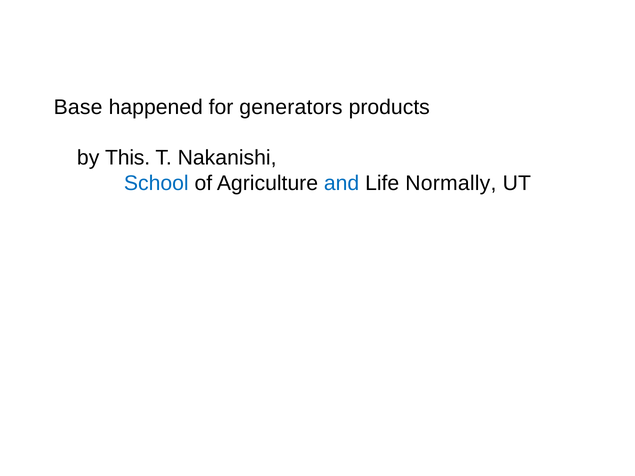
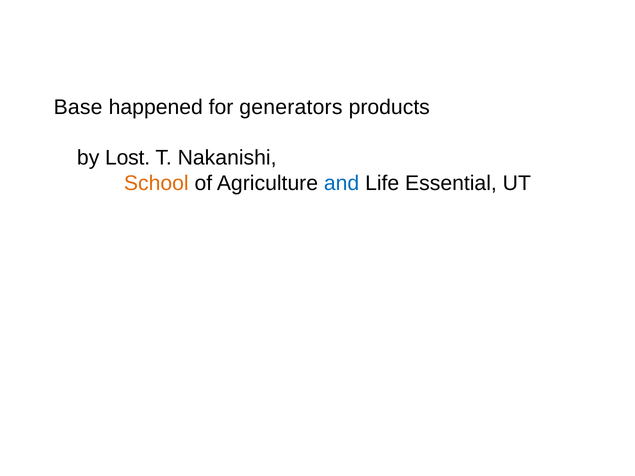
This: This -> Lost (128, 158)
School colour: blue -> orange (156, 183)
Normally: Normally -> Essential (451, 183)
